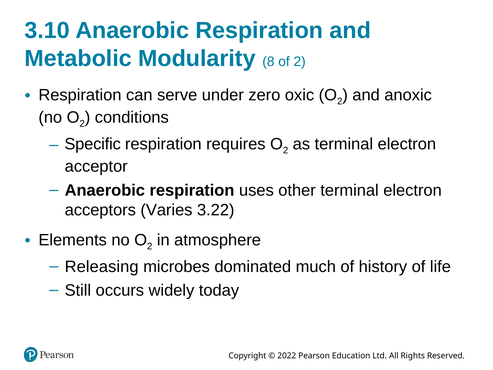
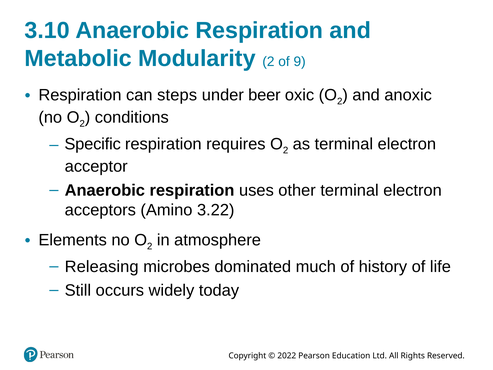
Modularity 8: 8 -> 2 (268, 62)
of 2: 2 -> 9 (300, 62)
serve: serve -> steps (177, 95)
zero: zero -> beer (264, 95)
Varies: Varies -> Amino (166, 210)
